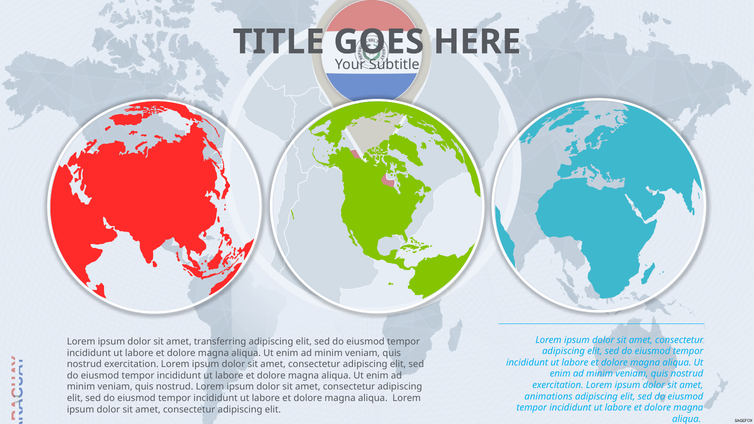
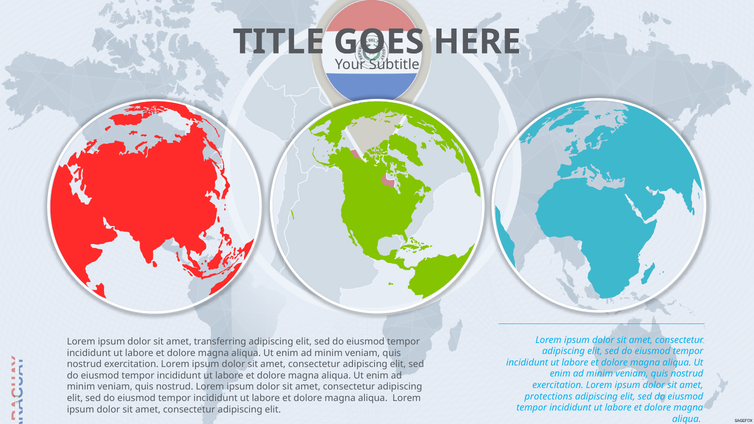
animations: animations -> protections (549, 397)
